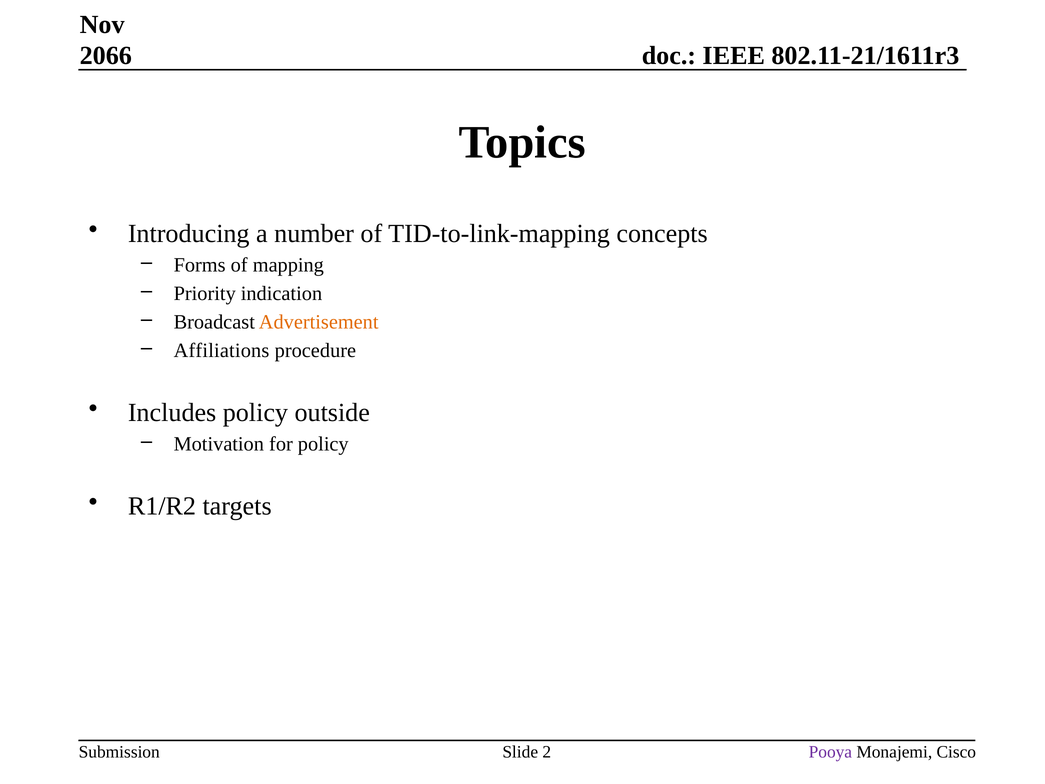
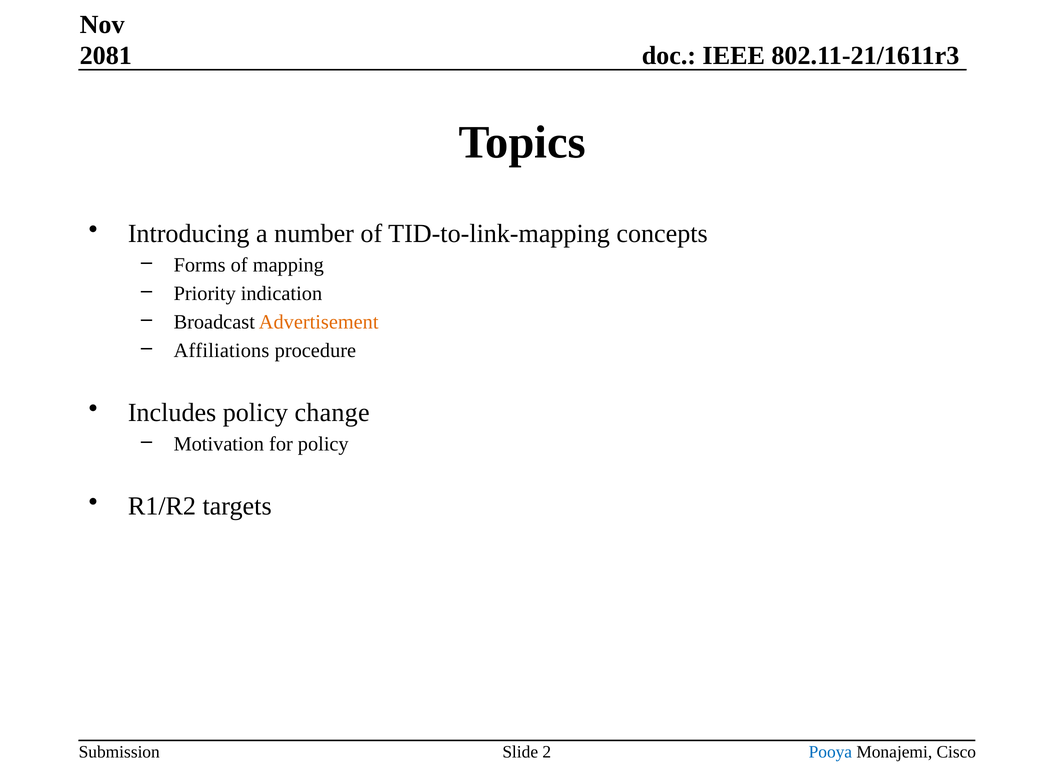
2066: 2066 -> 2081 (106, 56)
outside: outside -> change (332, 413)
Pooya colour: purple -> blue (830, 752)
